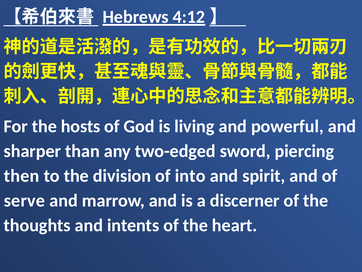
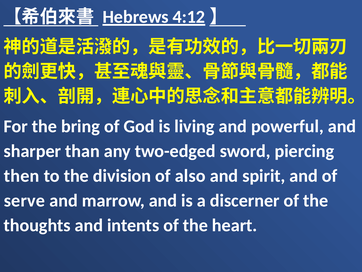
hosts: hosts -> bring (81, 126)
into: into -> also (190, 176)
